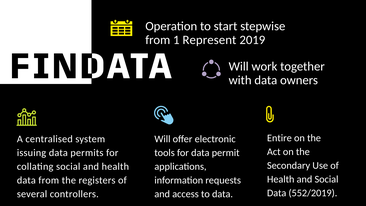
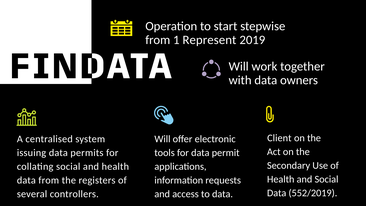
Entire: Entire -> Client (279, 138)
